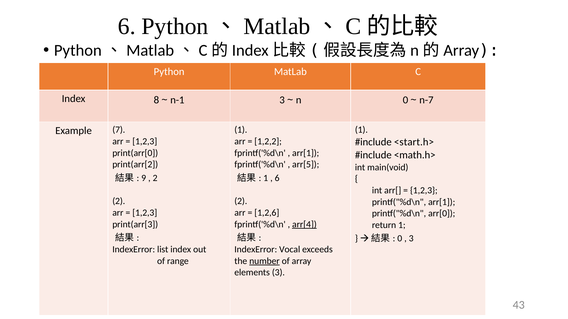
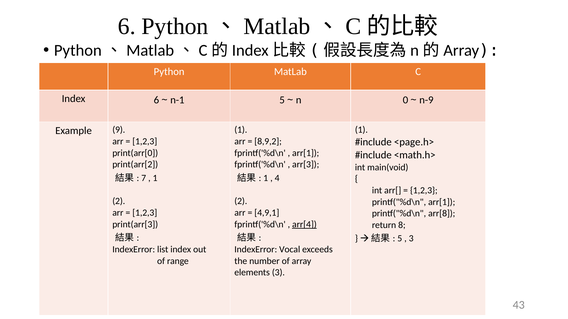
Index 8: 8 -> 6 (156, 100)
n-1 3: 3 -> 5 (282, 100)
n-7: n-7 -> n-9 (426, 100)
7: 7 -> 9 (119, 130)
1,2,2: 1,2,2 -> 8,9,2 (268, 142)
<start.h>: <start.h> -> <page.h> (414, 142)
arr[5: arr[5 -> arr[3 (306, 165)
9: 9 -> 7 (144, 178)
2: 2 -> 1 (155, 178)
6: 6 -> 4 (277, 178)
1,2,6: 1,2,6 -> 4,9,1 (267, 213)
arr[0: arr[0 -> arr[8 (442, 214)
return 1: 1 -> 8 (402, 225)
0: 0 -> 5 (400, 239)
number underline: present -> none (264, 261)
